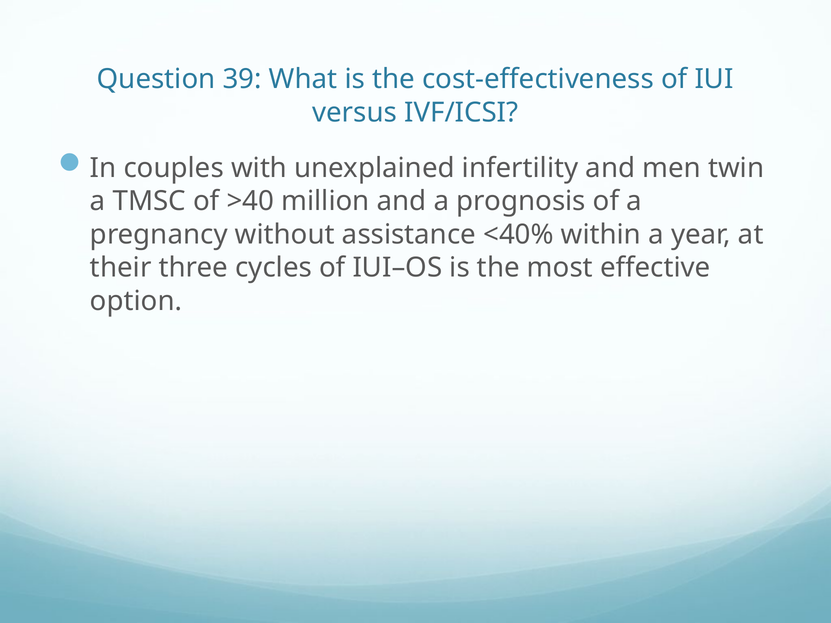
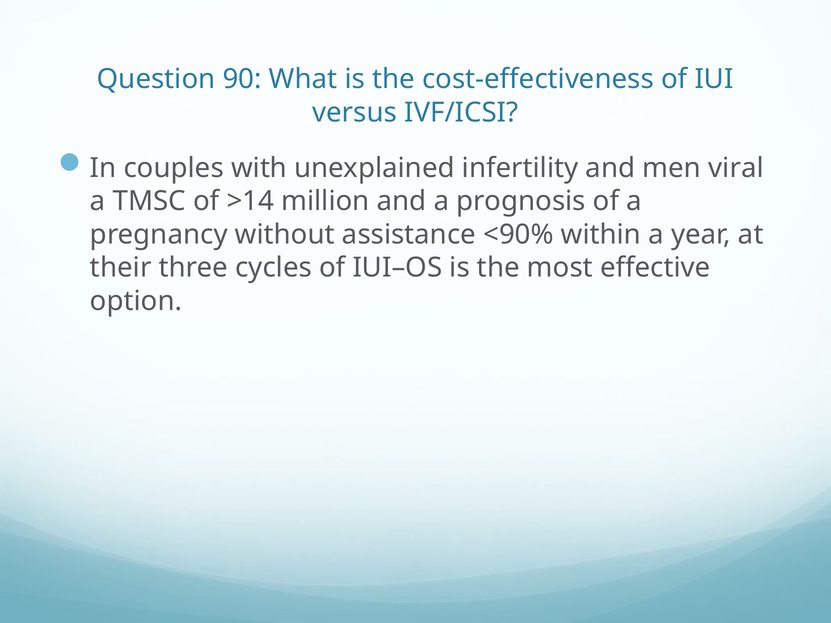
39: 39 -> 90 (242, 79)
twin: twin -> viral (736, 168)
>40: >40 -> >14 (250, 201)
<40%: <40% -> <90% (518, 235)
